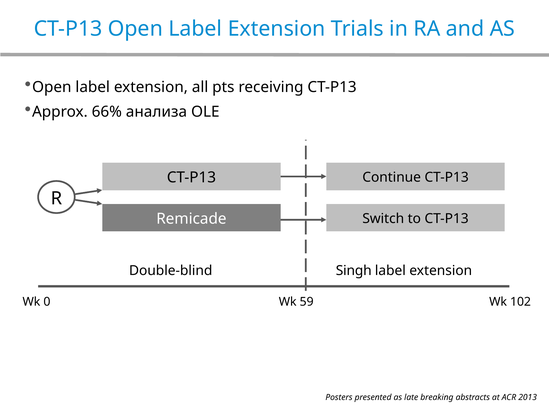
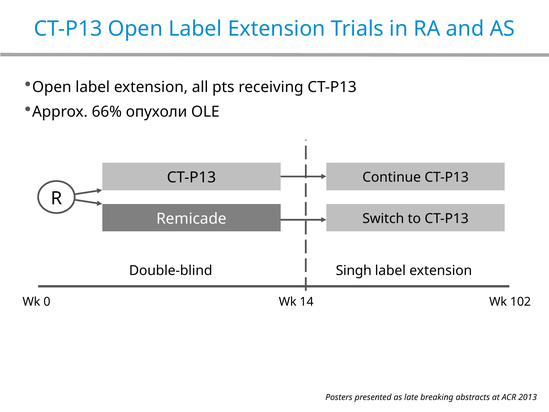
анализа: анализа -> опухоли (157, 112)
59: 59 -> 14 (307, 302)
